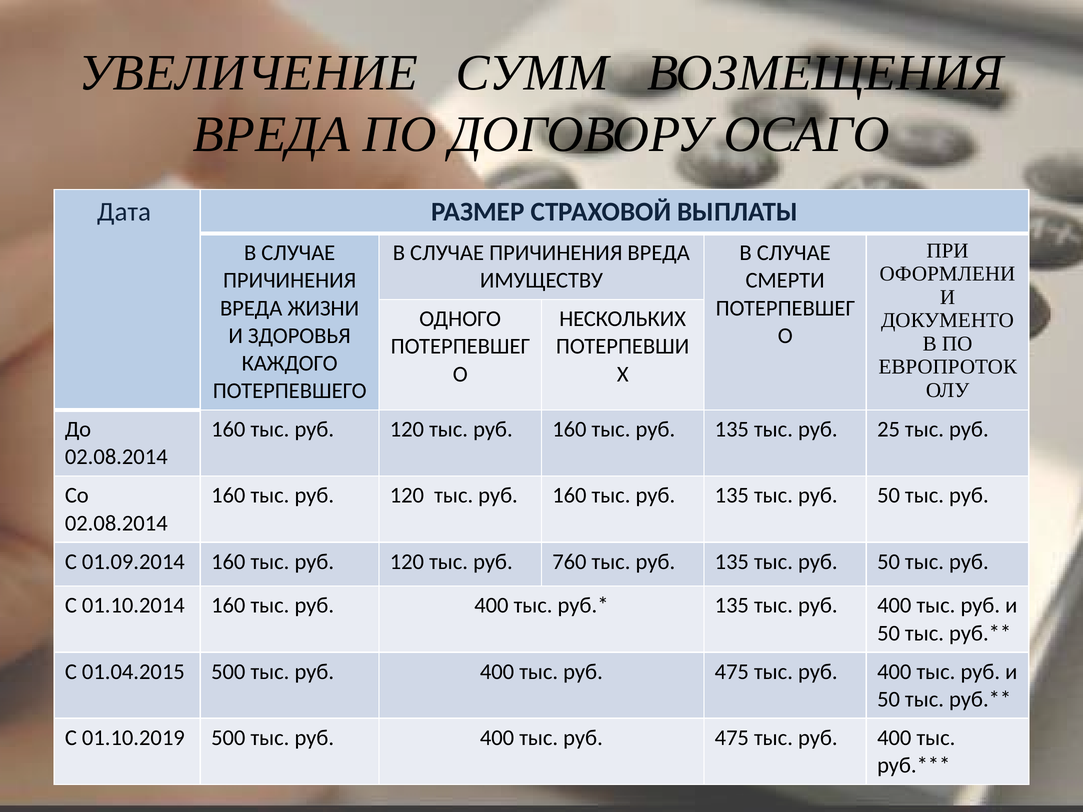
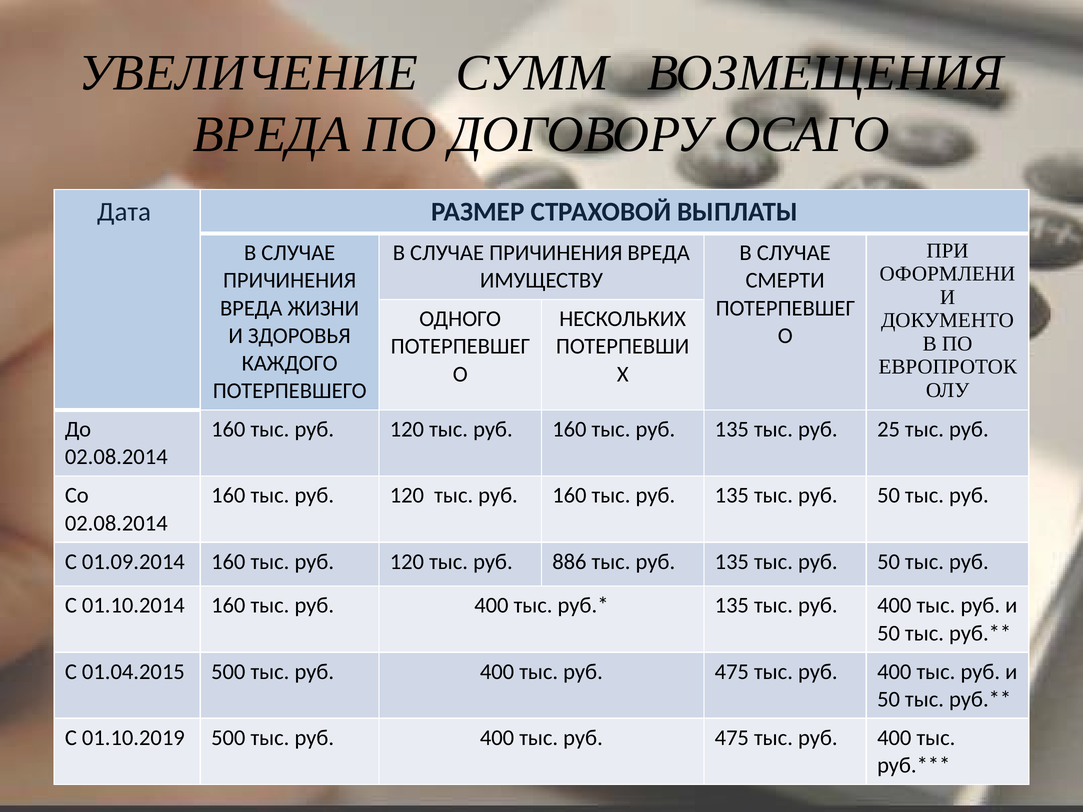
760: 760 -> 886 (569, 562)
